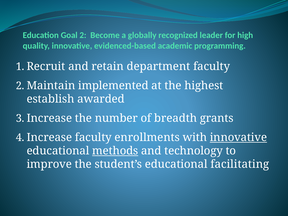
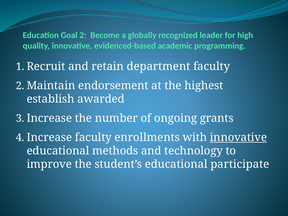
implemented: implemented -> endorsement (113, 86)
breadth: breadth -> ongoing (176, 118)
methods underline: present -> none (115, 151)
facilitating: facilitating -> participate (240, 164)
